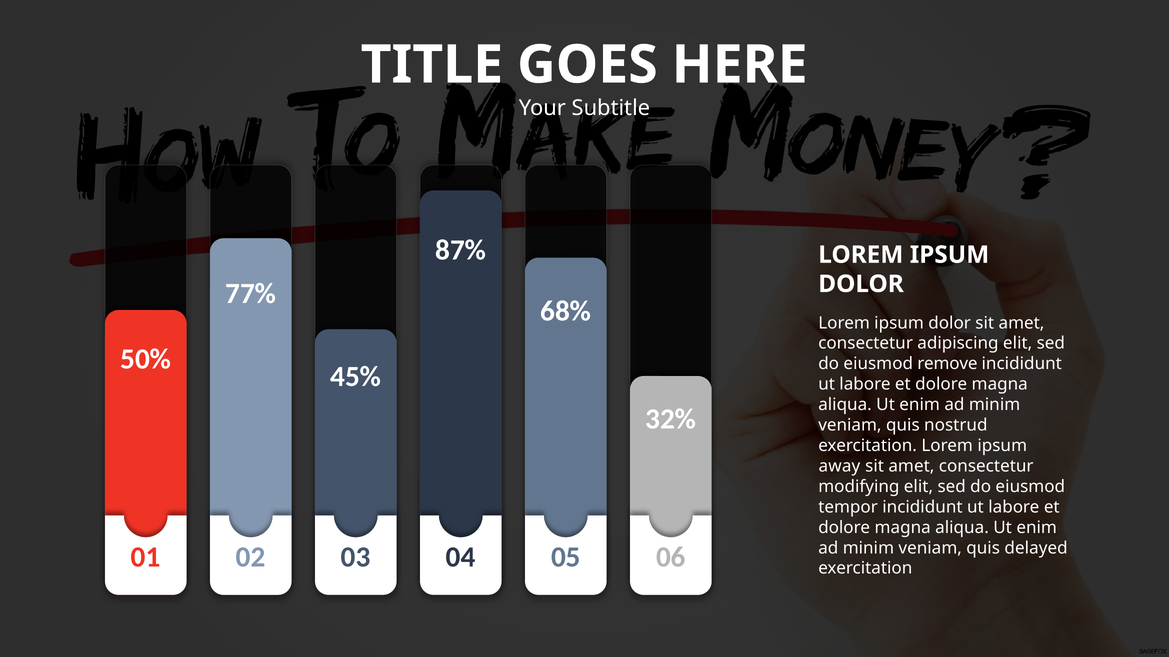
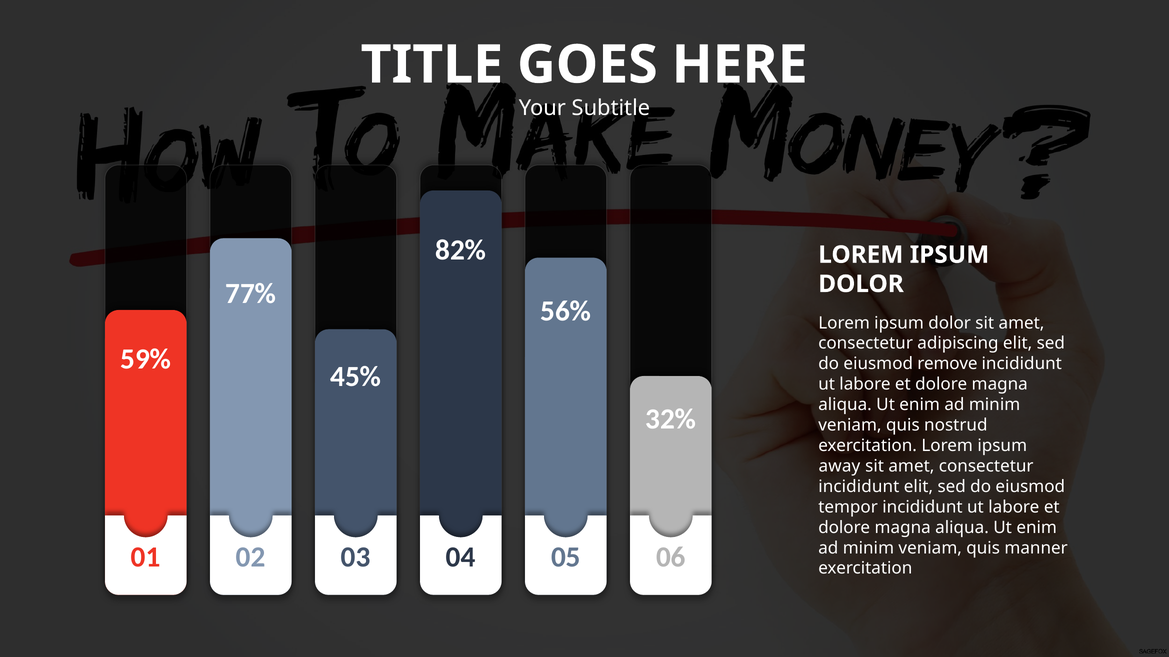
87%: 87% -> 82% (461, 250)
68%: 68% -> 56% (566, 312)
50%: 50% -> 59% (146, 359)
modifying: modifying -> incididunt (859, 487)
delayed: delayed -> manner (1036, 548)
